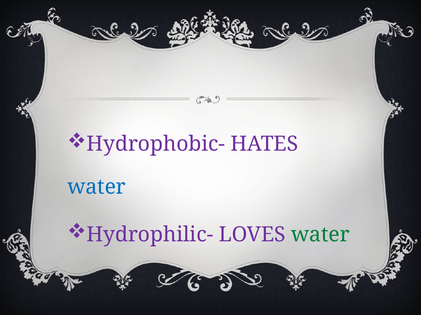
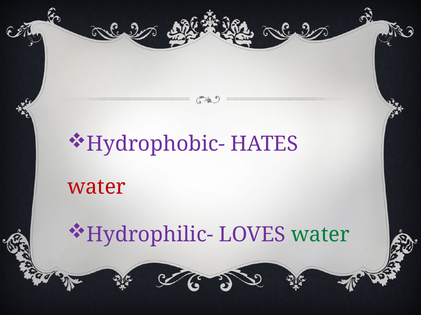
water colour: blue -> red (97, 187)
